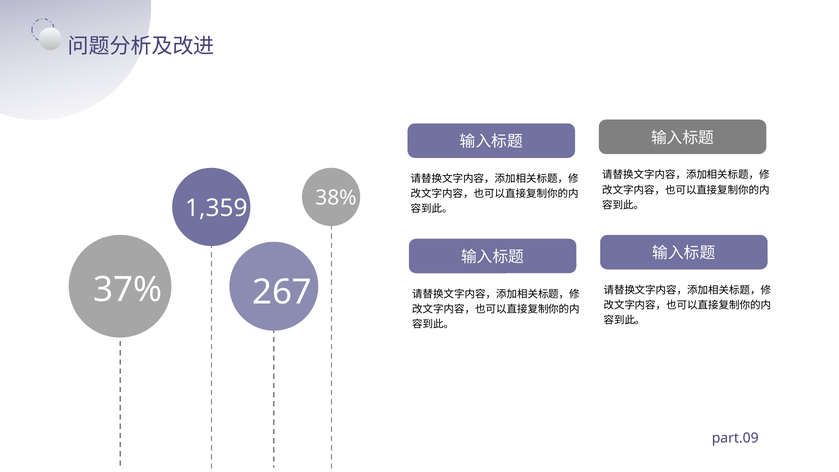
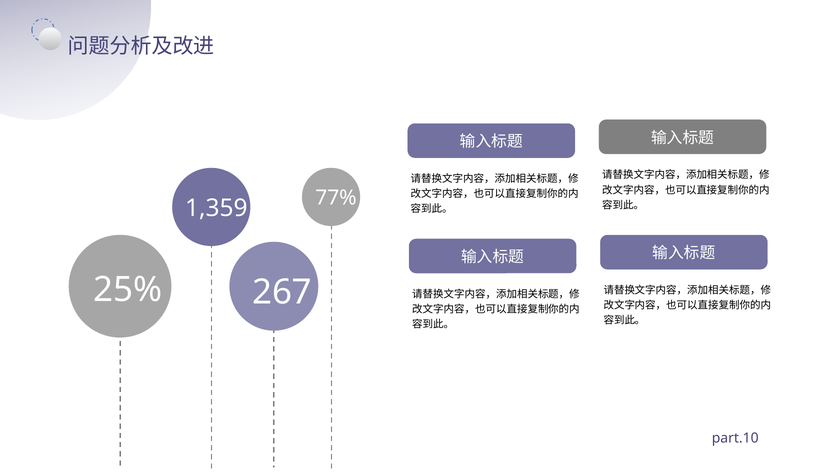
38%: 38% -> 77% (336, 198)
37%: 37% -> 25% (128, 290)
part.09: part.09 -> part.10 (735, 438)
